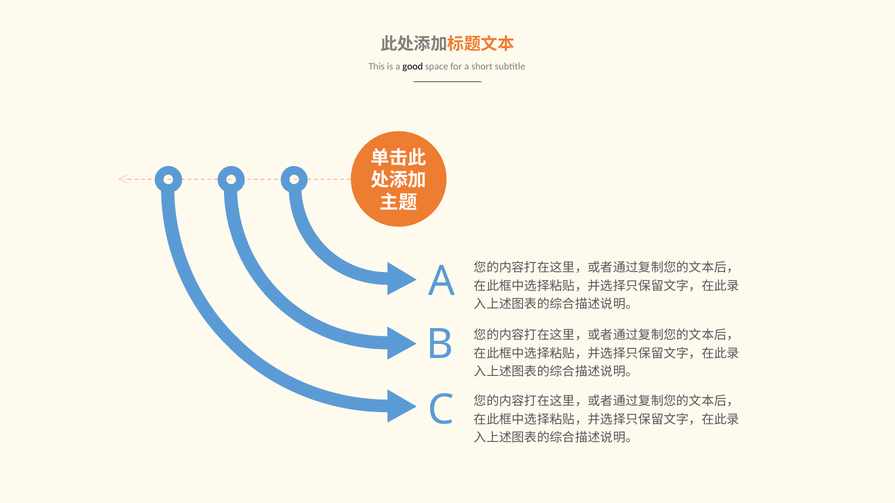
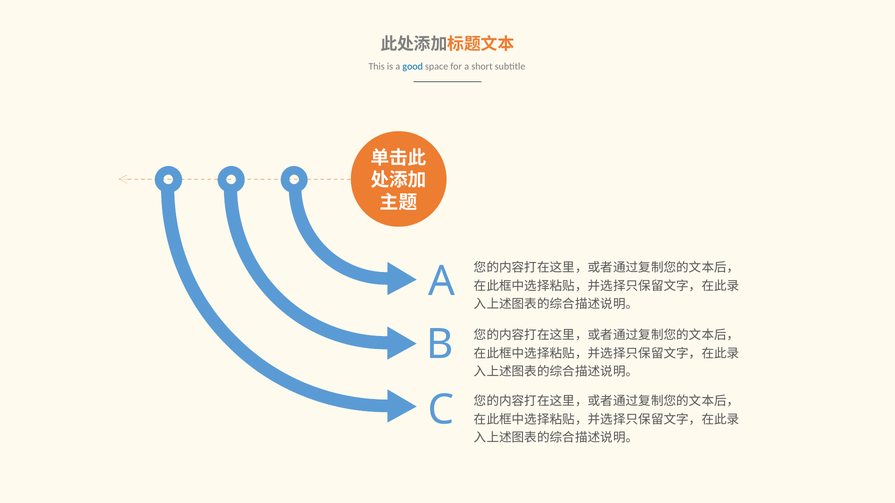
good colour: black -> blue (413, 67)
